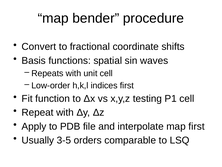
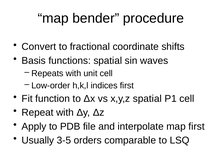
x,y,z testing: testing -> spatial (147, 98)
